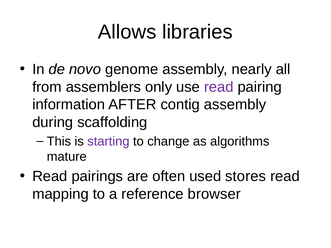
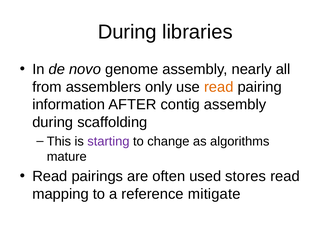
Allows: Allows -> During (127, 32)
read colour: purple -> orange (219, 87)
browser: browser -> mitigate (214, 194)
